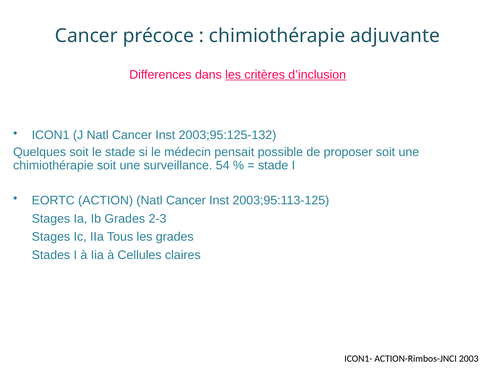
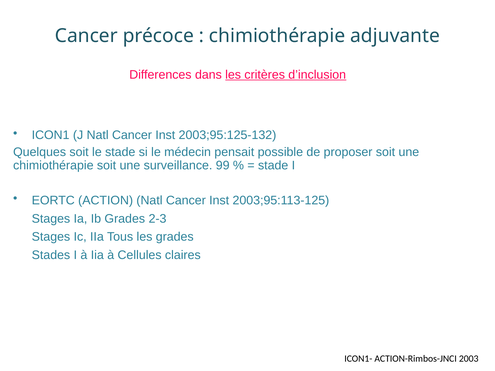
54: 54 -> 99 (223, 166)
